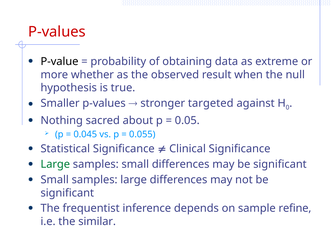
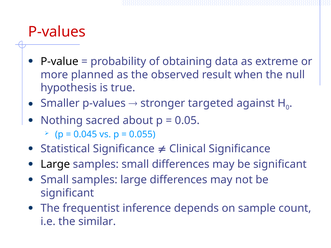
whether: whether -> planned (92, 75)
Large colour: green -> black (55, 164)
refine: refine -> count (295, 209)
